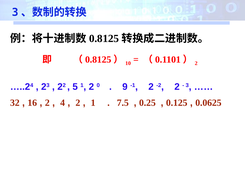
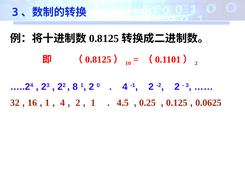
5: 5 -> 8 (75, 87)
9: 9 -> 4 (125, 87)
2: 2 -> 1 (47, 103)
7.5: 7.5 -> 4.5 (123, 103)
